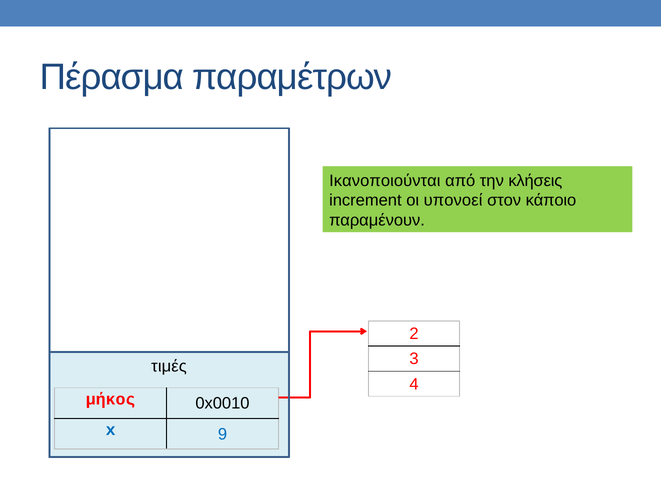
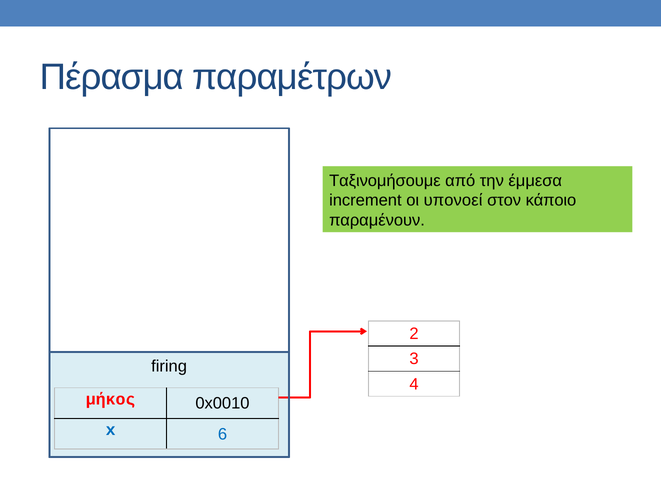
Ικανοποιούνται: Ικανοποιούνται -> Ταξινομήσουμε (385, 180)
κλήσεις: κλήσεις -> έμμεσα (535, 180)
τιμές: τιμές -> firing (169, 366)
9: 9 -> 6 (223, 434)
